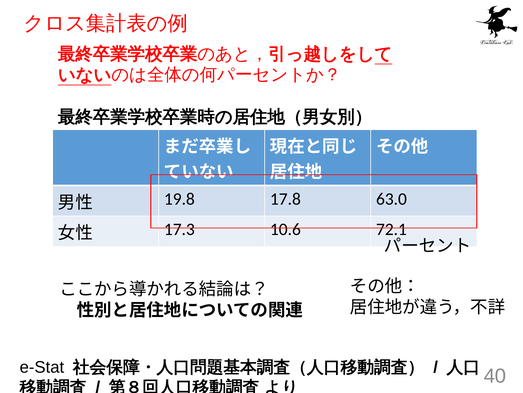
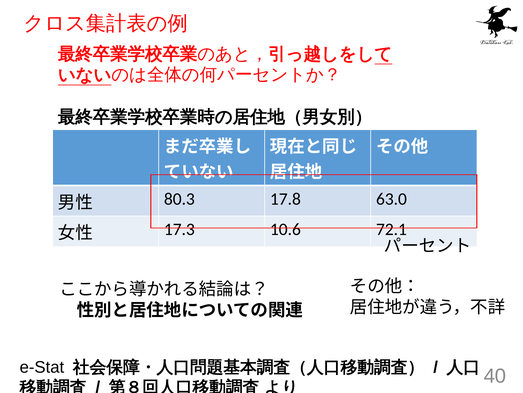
19.8: 19.8 -> 80.3 (179, 199)
